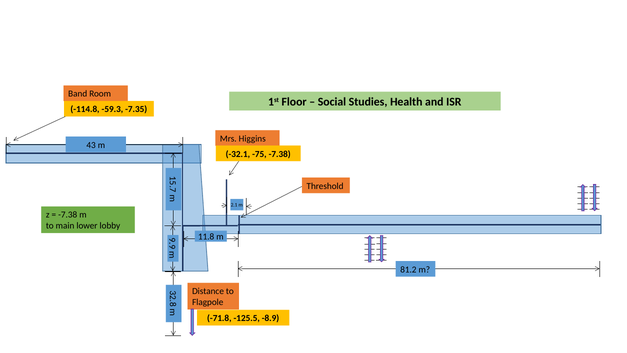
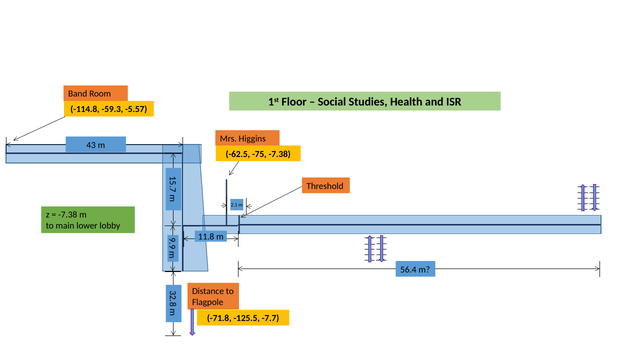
-7.35: -7.35 -> -5.57 (136, 109)
-32.1: -32.1 -> -62.5 (238, 154)
81.2: 81.2 -> 56.4 (408, 269)
-8.9: -8.9 -> -7.7 (270, 318)
